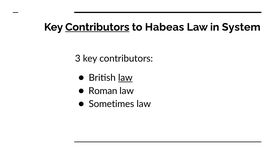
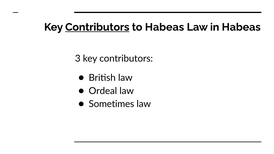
in System: System -> Habeas (241, 27)
law underline: present -> none (125, 78)
Roman: Roman -> Ordeal (103, 91)
